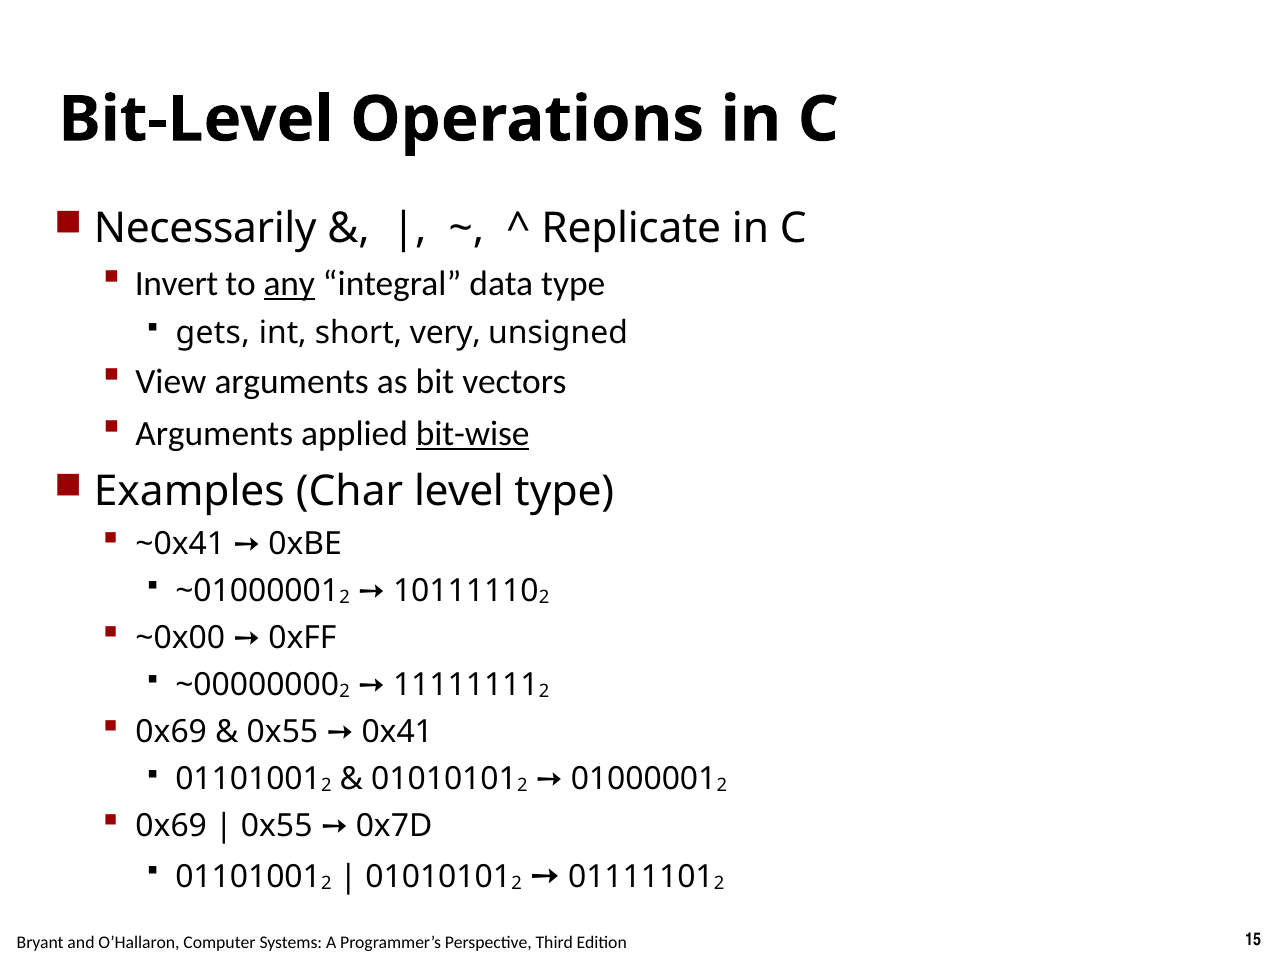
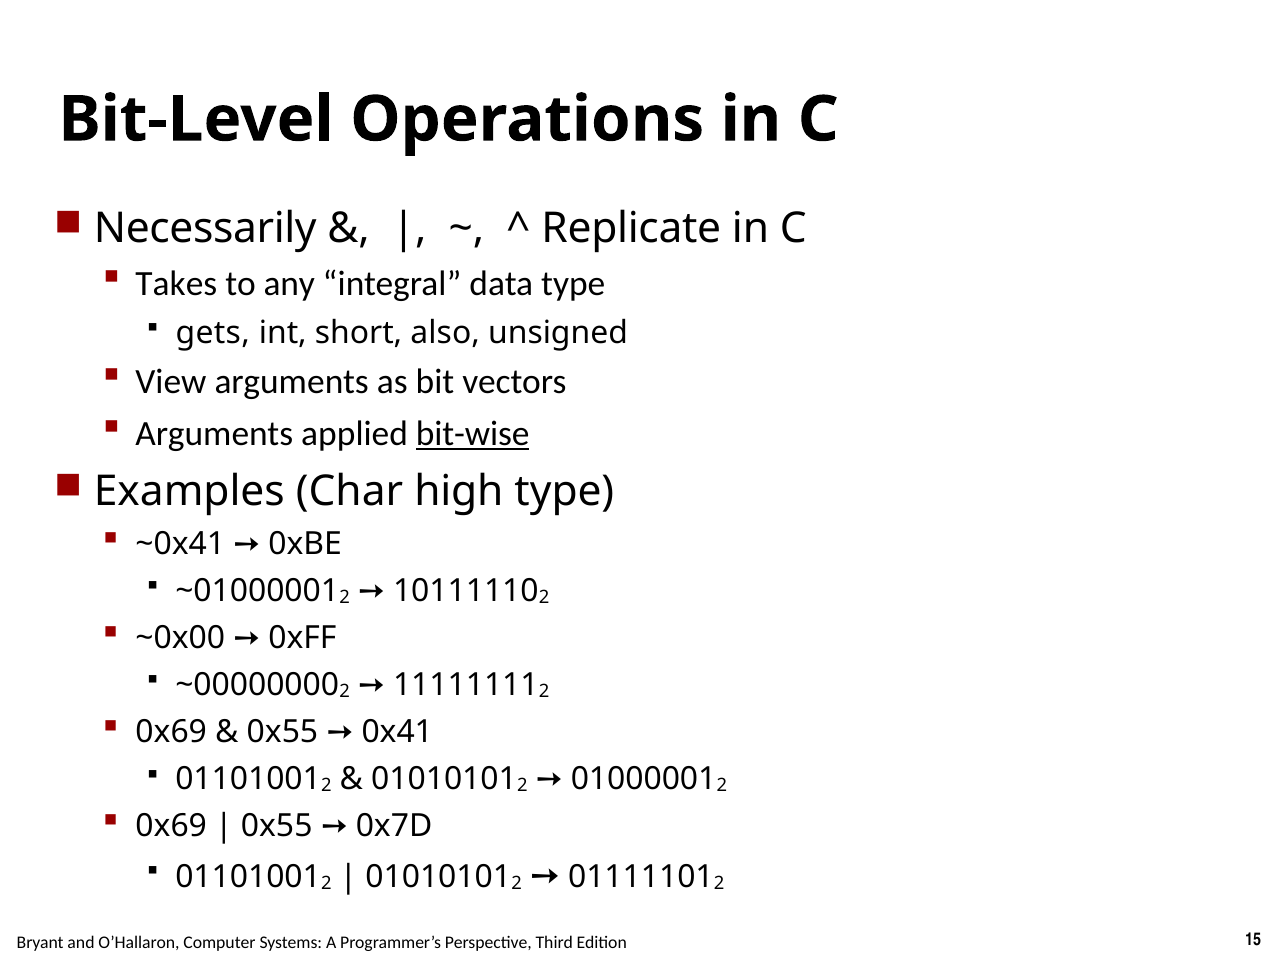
Invert: Invert -> Takes (176, 284)
any underline: present -> none (289, 284)
very: very -> also (445, 333)
level: level -> high (459, 491)
